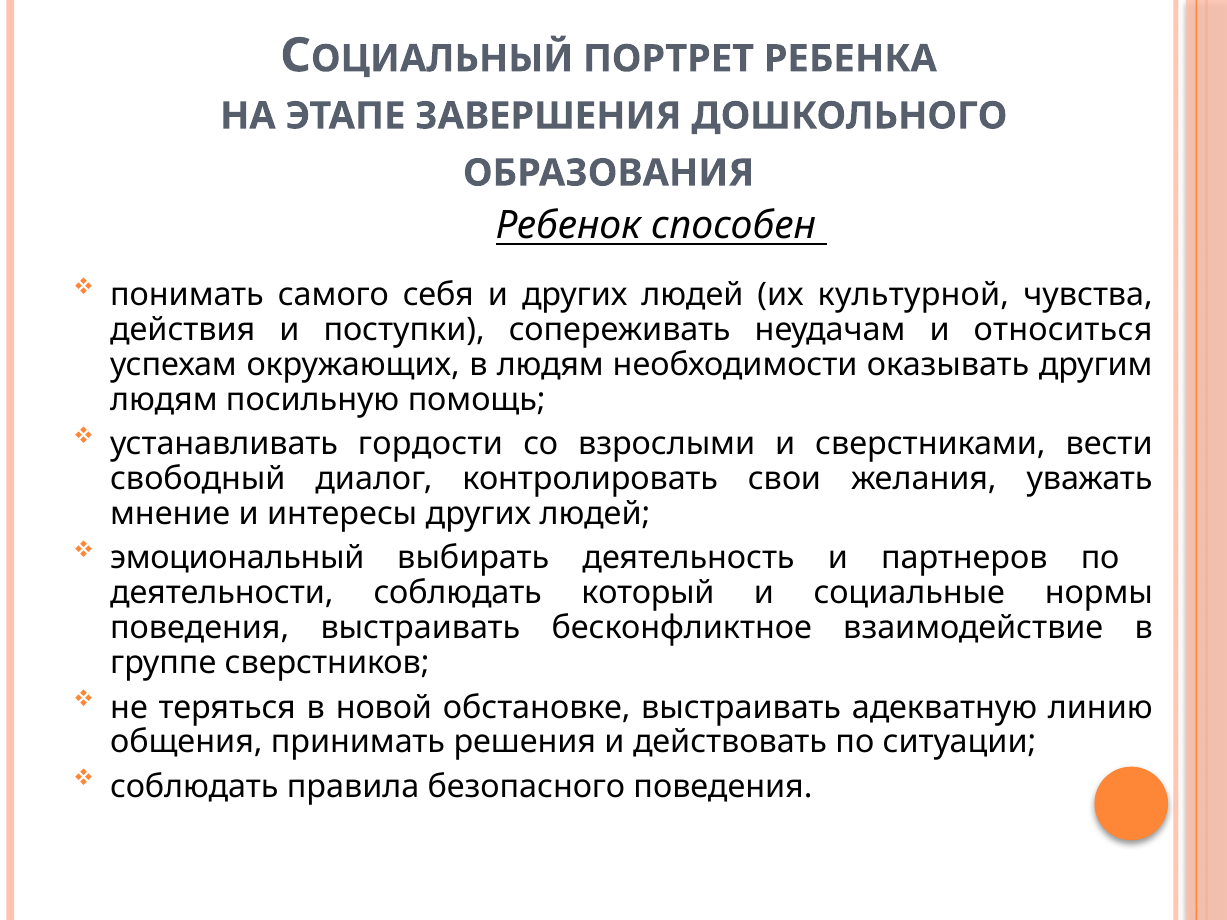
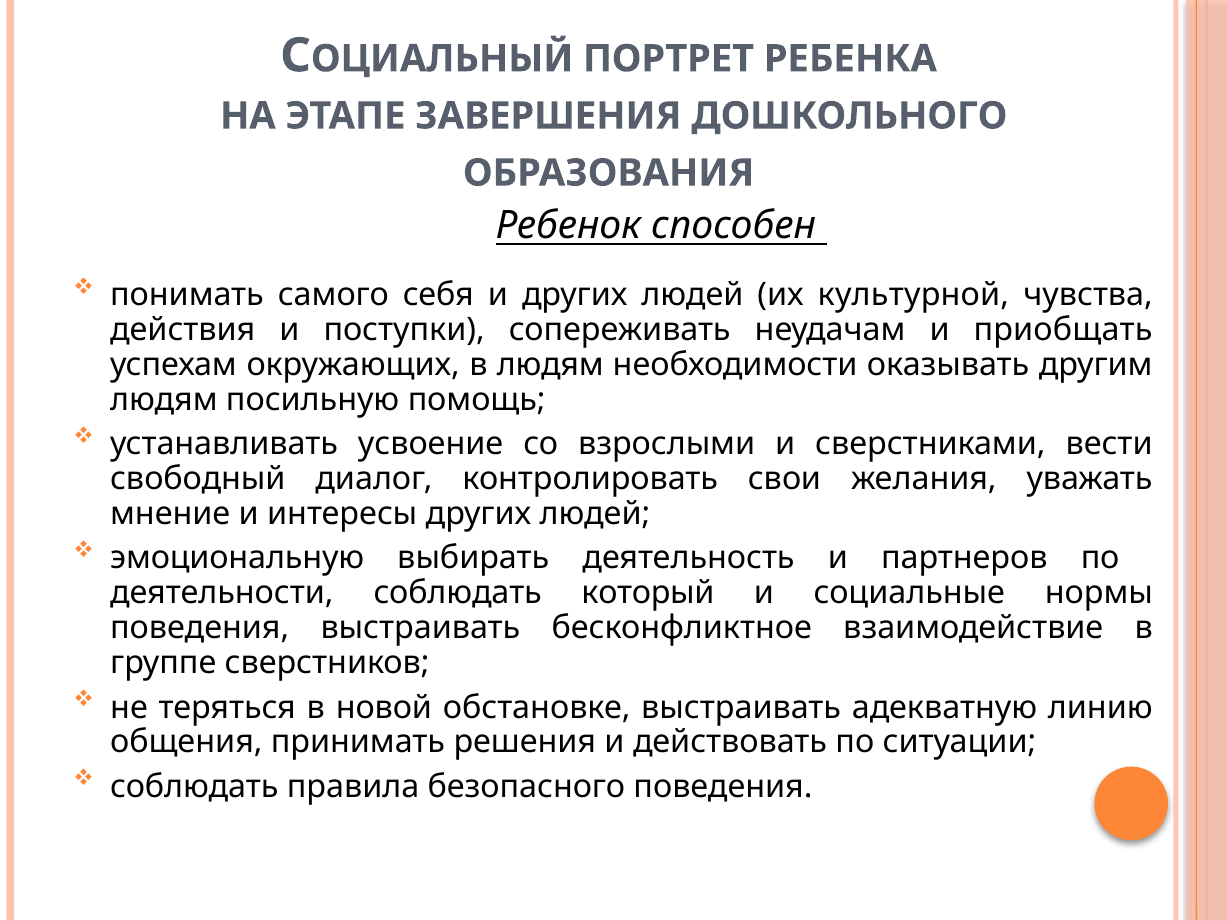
относиться: относиться -> приобщать (1063, 330)
гордости: гордости -> усвоение (431, 444)
эмоциональный: эмоциональный -> эмоциональную (237, 558)
